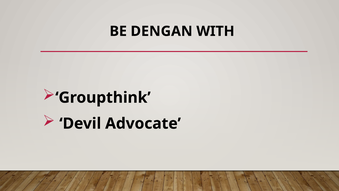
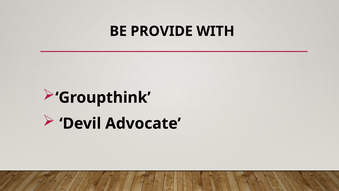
DENGAN: DENGAN -> PROVIDE (162, 31)
